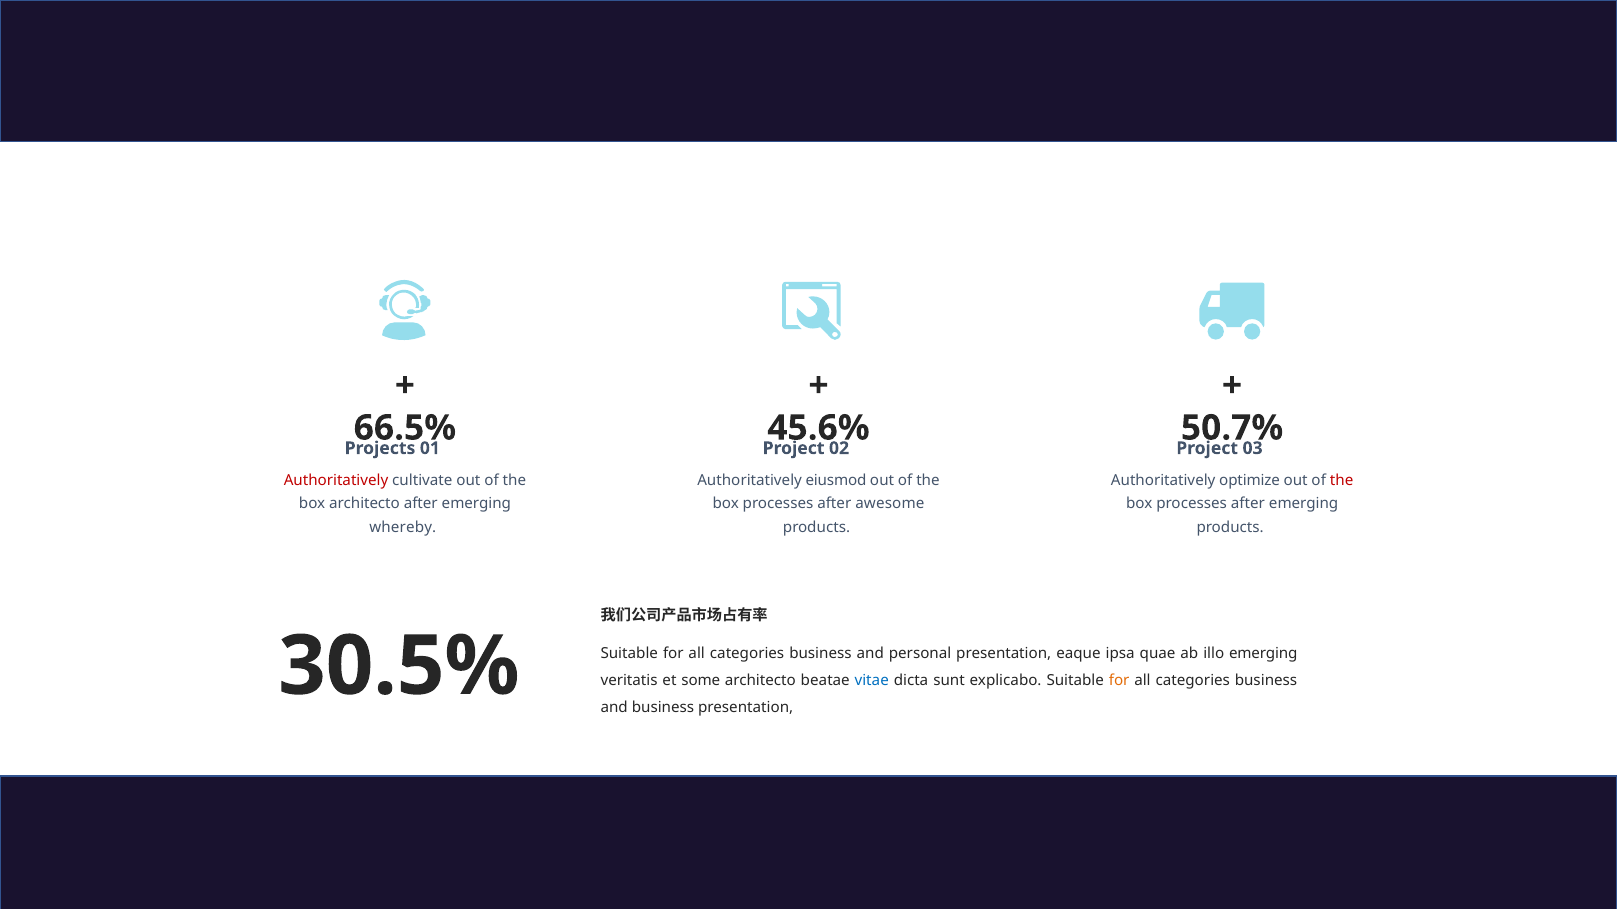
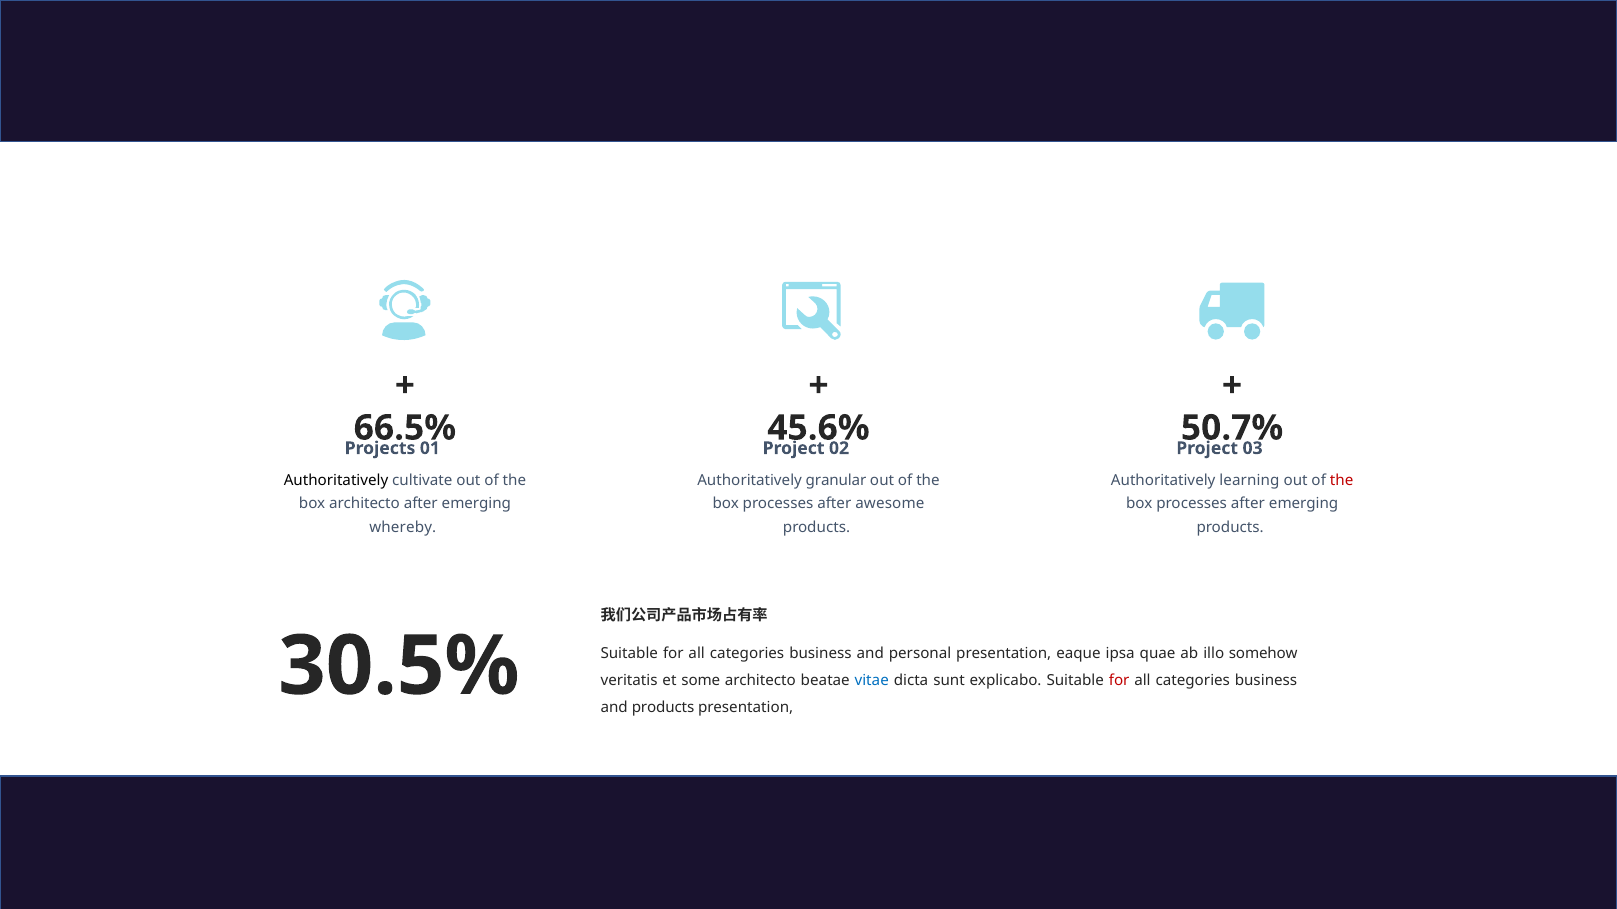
Authoritatively colour: red -> black (336, 480)
eiusmod: eiusmod -> granular (836, 480)
optimize: optimize -> learning (1249, 480)
illo emerging: emerging -> somehow (1263, 654)
for colour: orange -> red (1119, 681)
and business: business -> products (663, 708)
